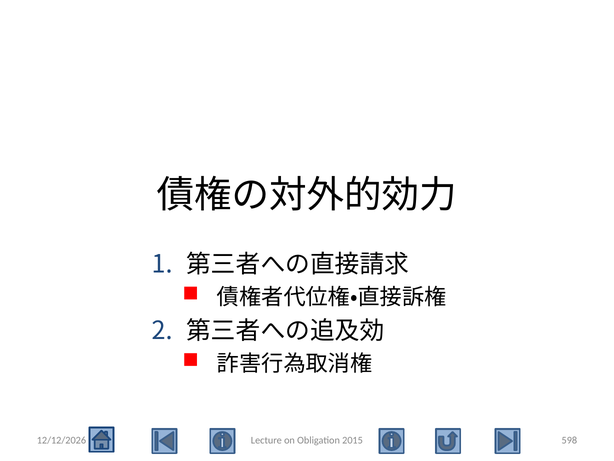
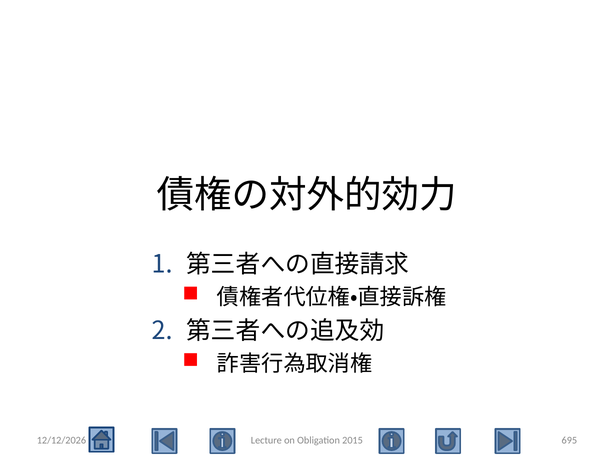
598: 598 -> 695 (569, 440)
